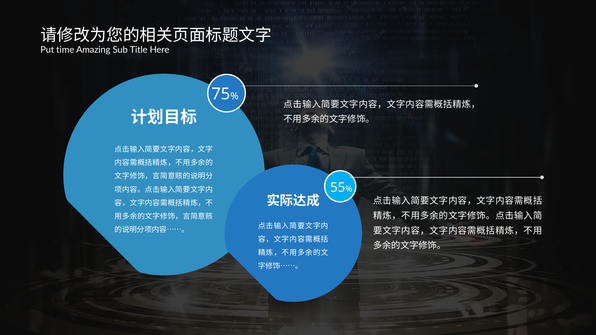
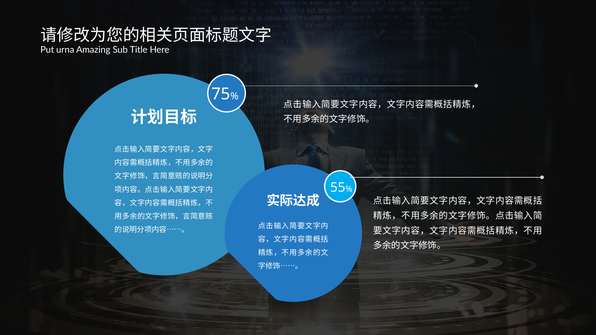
time: time -> urna (65, 50)
